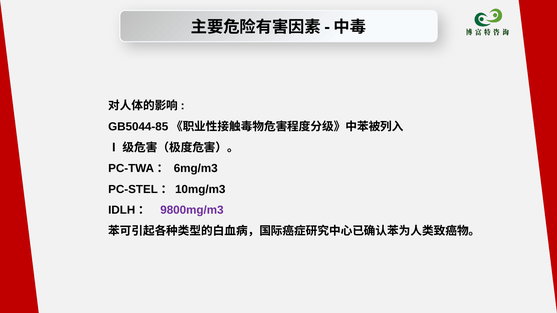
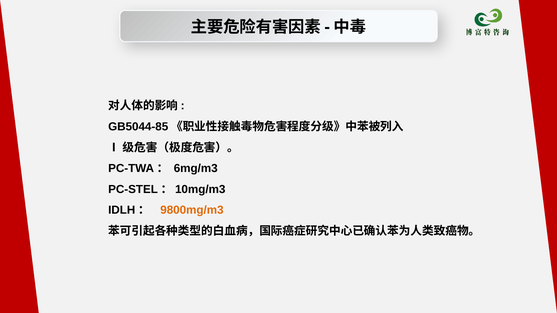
9800mg/m3 colour: purple -> orange (192, 210)
